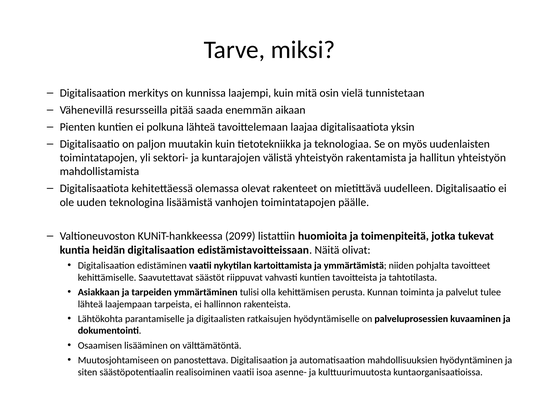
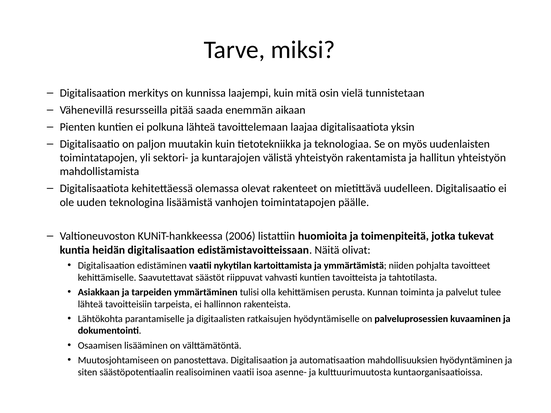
2099: 2099 -> 2006 (240, 236)
laajempaan: laajempaan -> tavoitteisiin (129, 304)
